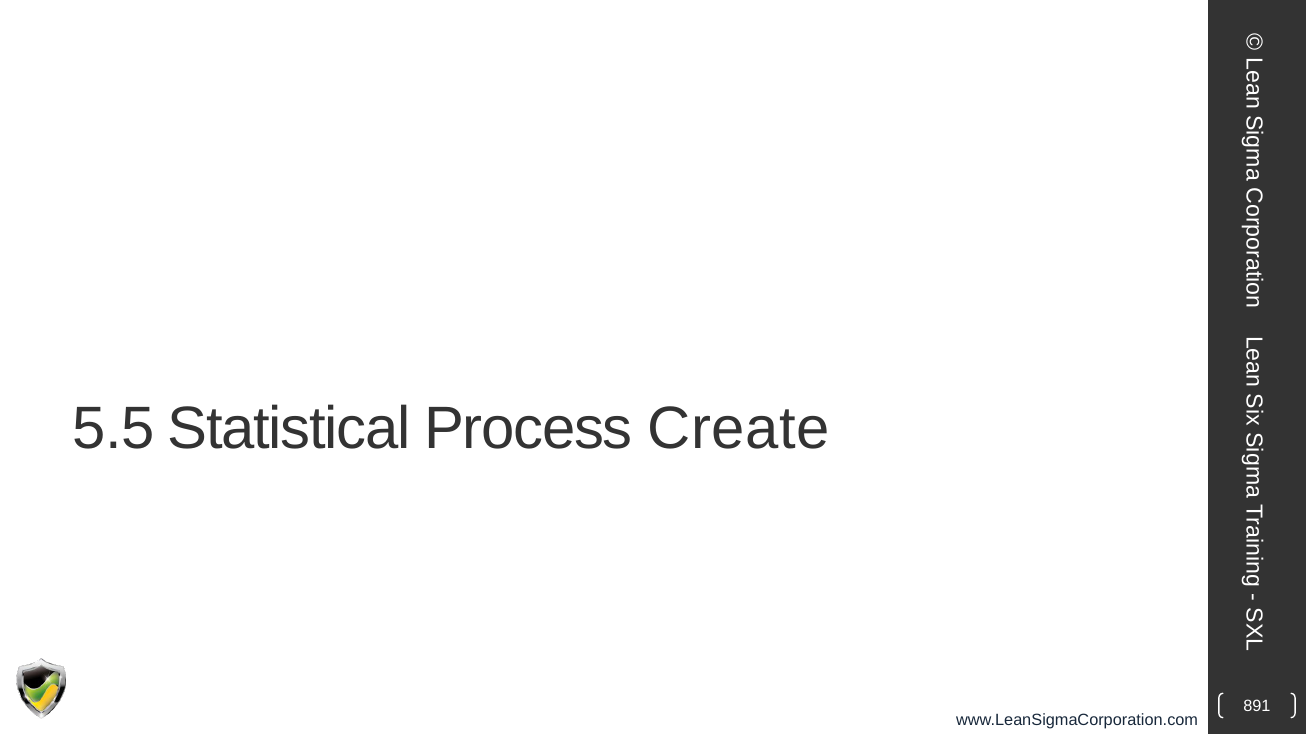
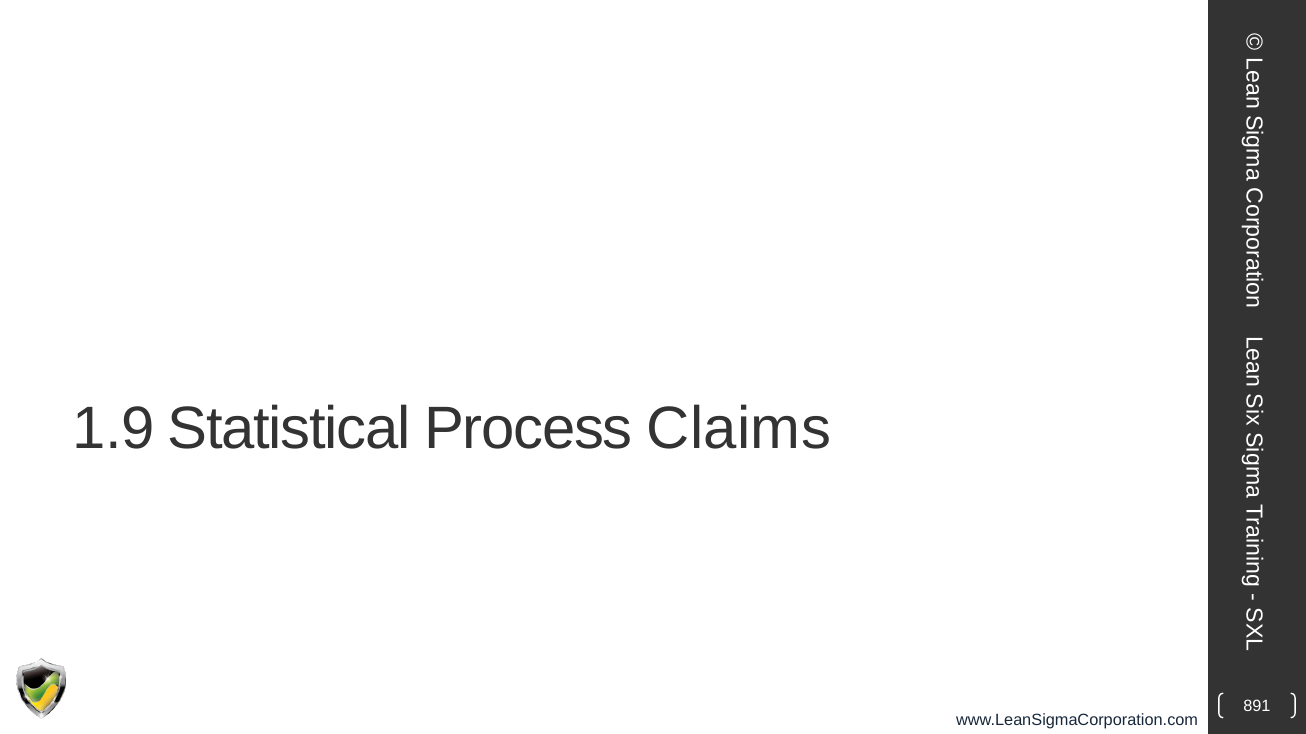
5.5: 5.5 -> 1.9 (114, 429)
Create: Create -> Claims (739, 429)
